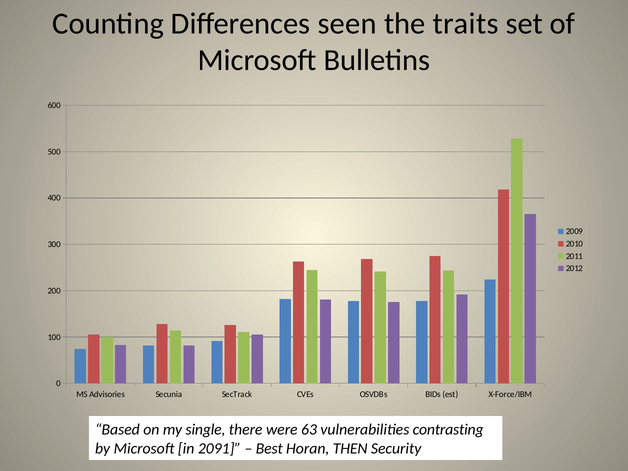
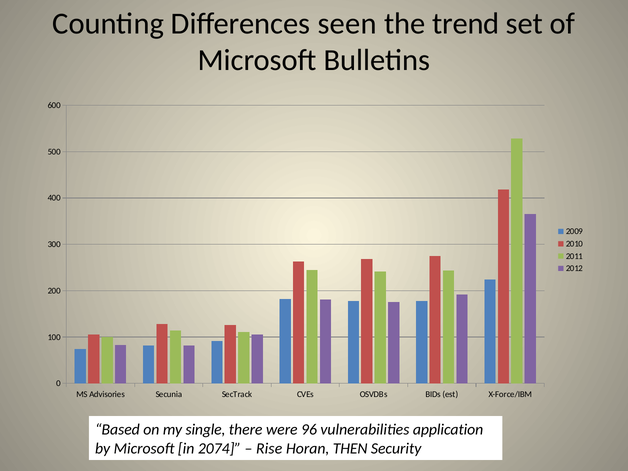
traits: traits -> trend (466, 24)
63: 63 -> 96 (309, 430)
contrasting: contrasting -> application (448, 430)
2091: 2091 -> 2074 (219, 449)
Best: Best -> Rise (269, 449)
